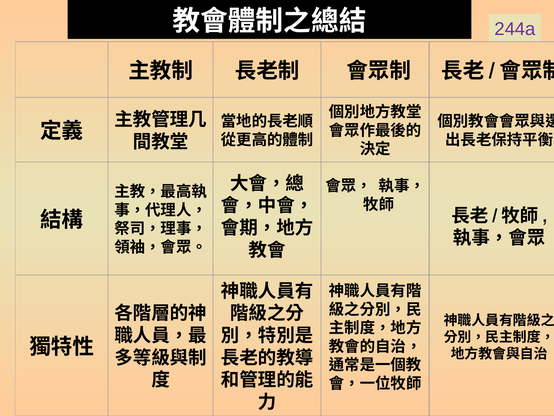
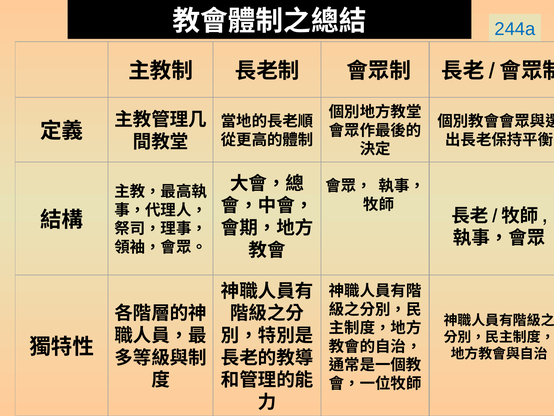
244a colour: purple -> blue (515, 29)
